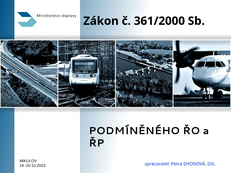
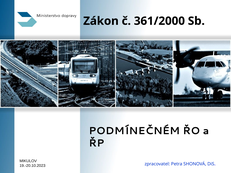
PODMÍNĚNÉHO: PODMÍNĚNÉHO -> PODMÍNEČNÉM (134, 131)
